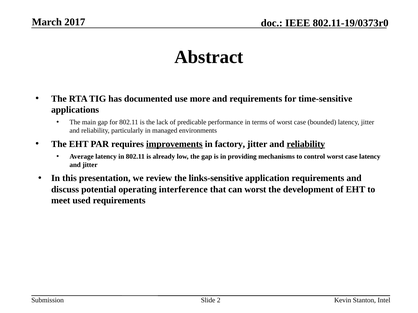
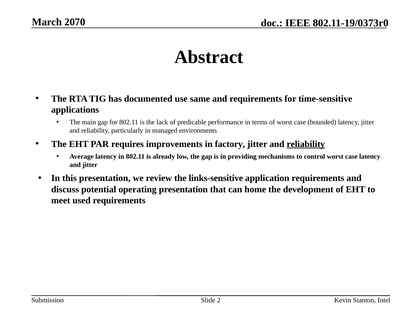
2017: 2017 -> 2070 (75, 22)
more: more -> same (200, 99)
improvements underline: present -> none (174, 144)
operating interference: interference -> presentation (183, 190)
can worst: worst -> home (255, 190)
